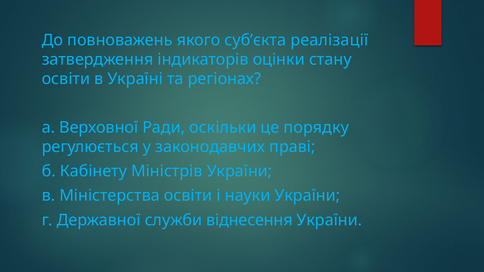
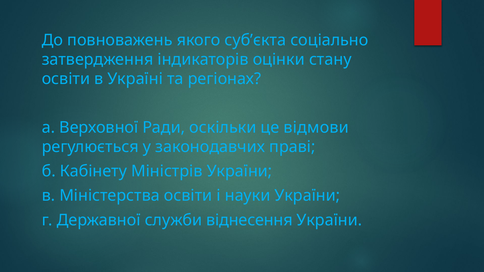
реалізації: реалізації -> соціально (329, 40)
порядку: порядку -> відмови (316, 128)
